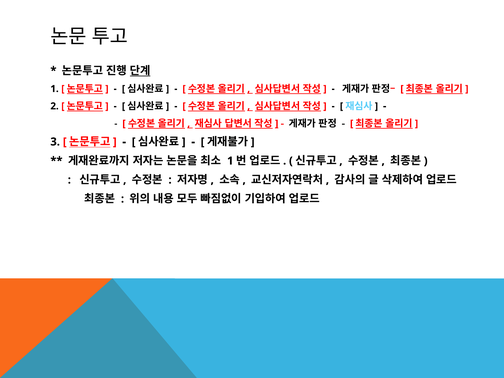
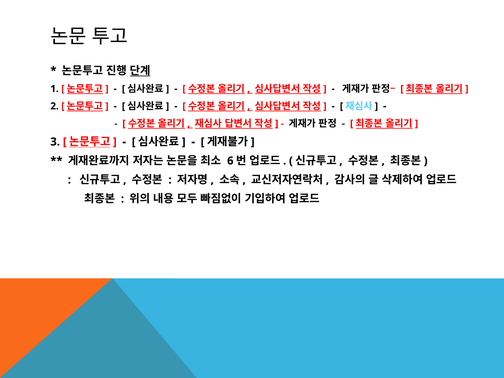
1: 1 -> 6 (230, 161)
